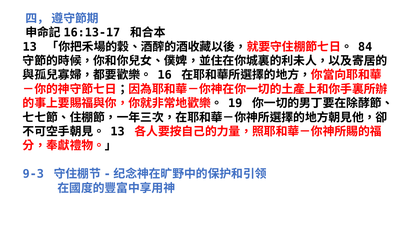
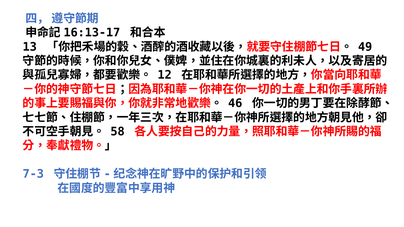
84: 84 -> 49 (365, 47)
16: 16 -> 12 (165, 75)
19: 19 -> 46 (235, 103)
13: 13 -> 58 (118, 132)
9-3: 9-3 -> 7-3 (33, 174)
